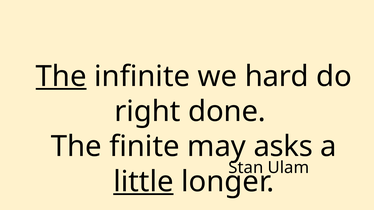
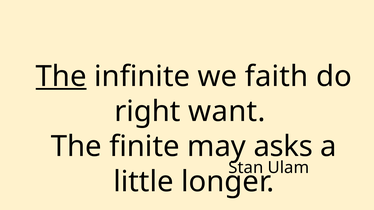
hard: hard -> faith (277, 76)
done: done -> want (227, 112)
little underline: present -> none (143, 182)
